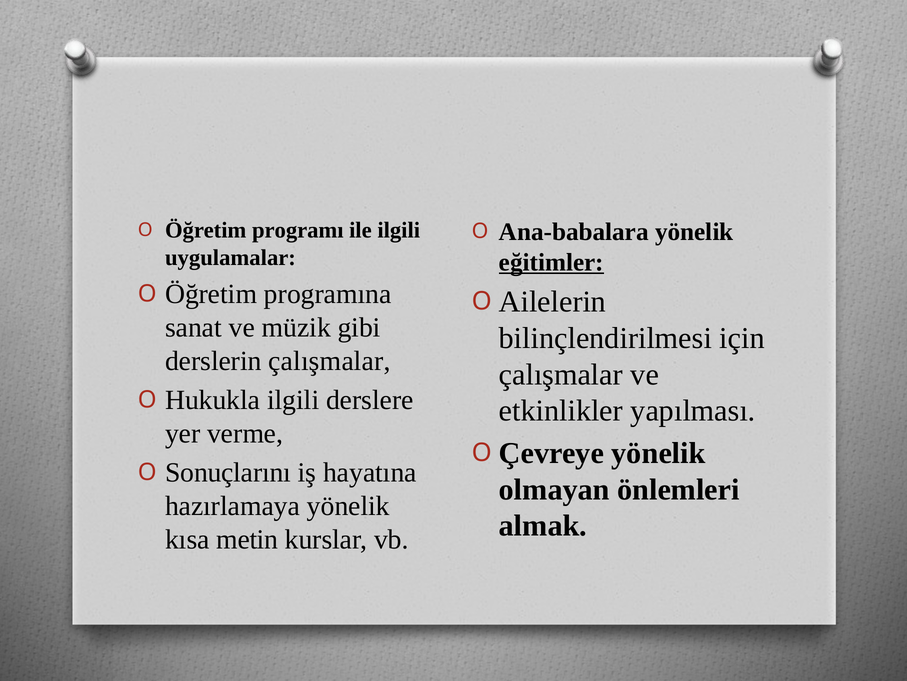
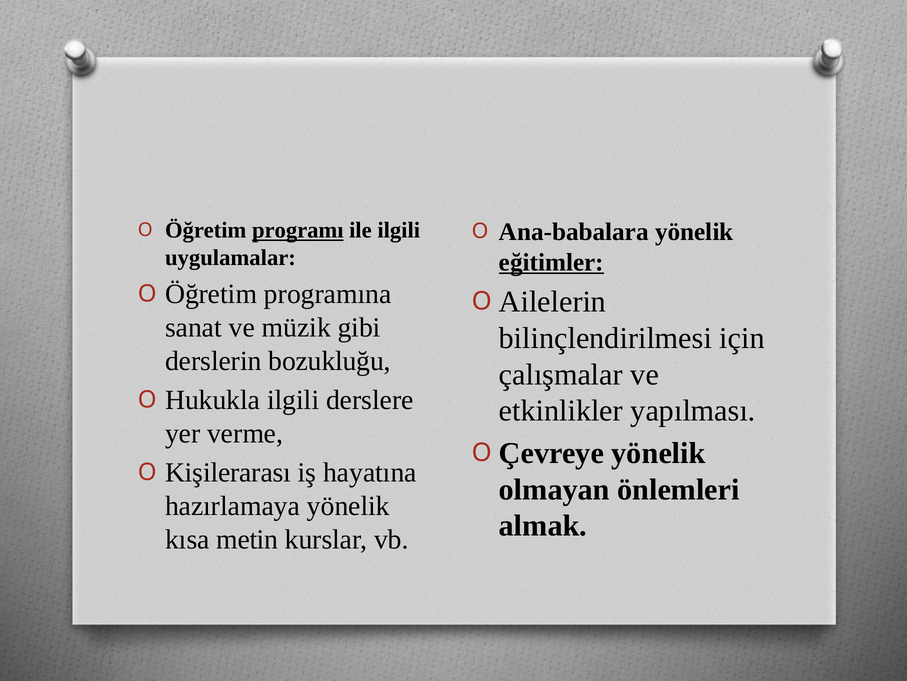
programı underline: none -> present (298, 230)
derslerin çalışmalar: çalışmalar -> bozukluğu (330, 360)
Sonuçlarını: Sonuçlarını -> Kişilerarası (228, 472)
